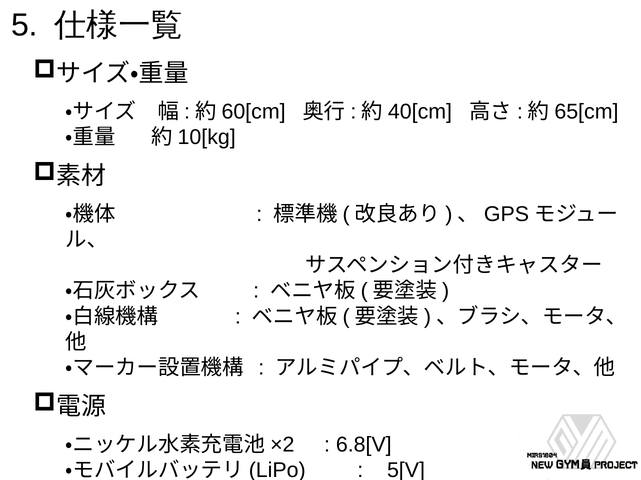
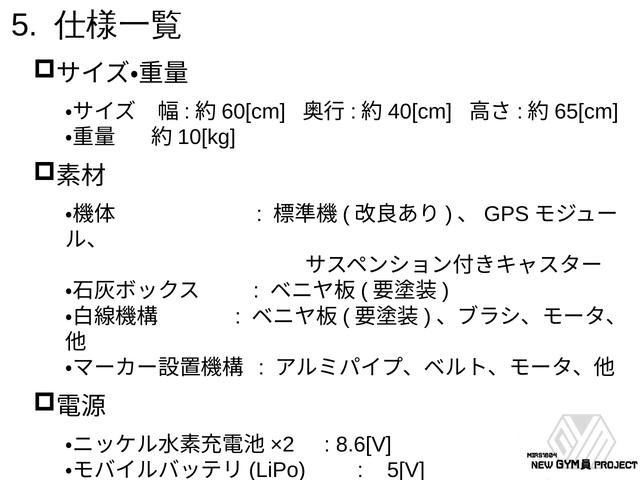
6.8[V: 6.8[V -> 8.6[V (364, 445)
